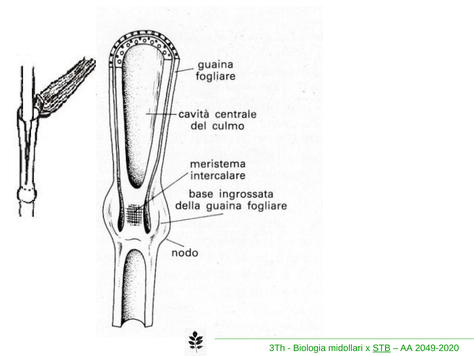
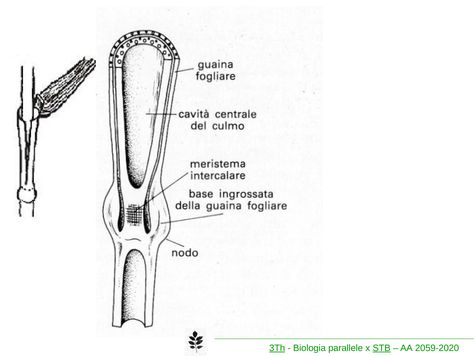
3Th underline: none -> present (277, 348)
midollari: midollari -> parallele (346, 348)
2049-2020: 2049-2020 -> 2059-2020 (437, 348)
